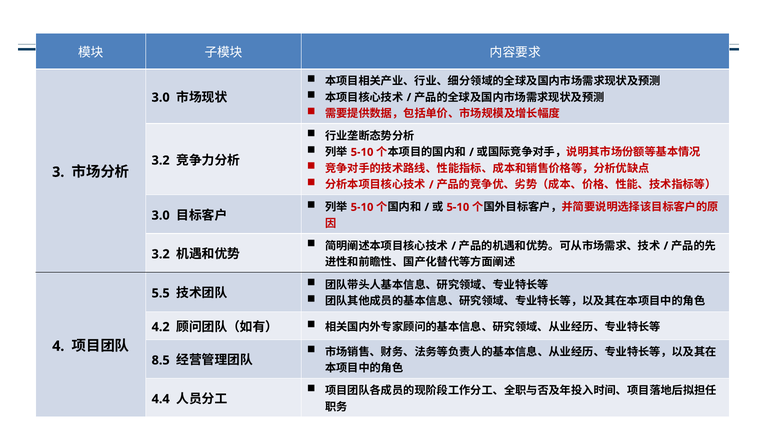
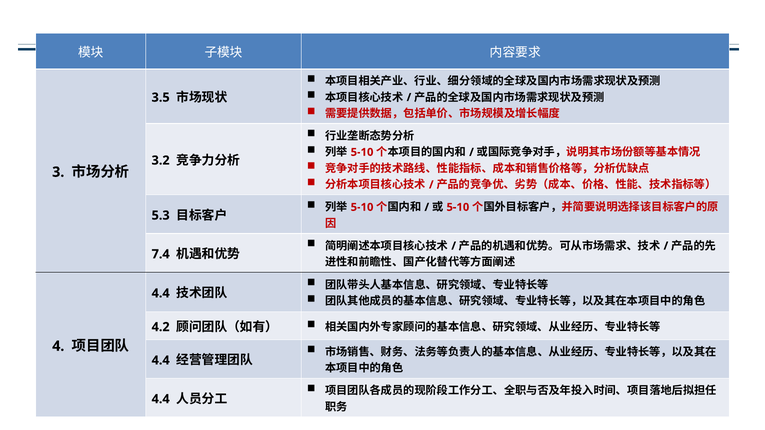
3.0: 3.0 -> 3.5 (161, 98)
3.0: 3.0 -> 5.3 (161, 216)
3.2: 3.2 -> 7.4 (161, 254)
5.5: 5.5 -> 4.4 (161, 293)
8.5: 8.5 -> 4.4 (161, 361)
